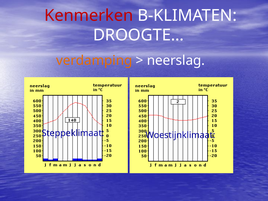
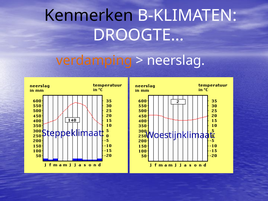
Kenmerken colour: red -> black (89, 16)
